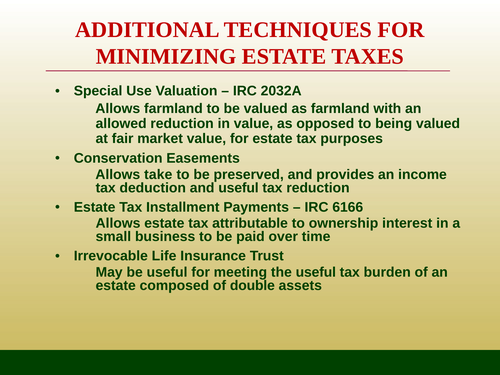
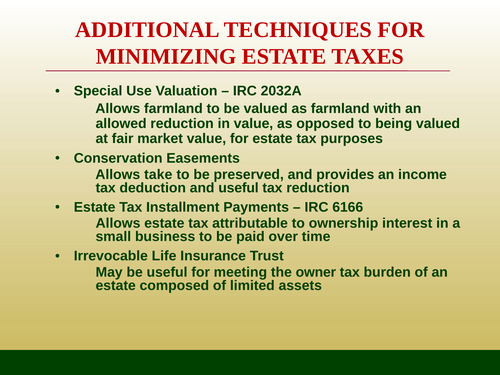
the useful: useful -> owner (316, 272)
double: double -> limited (252, 286)
